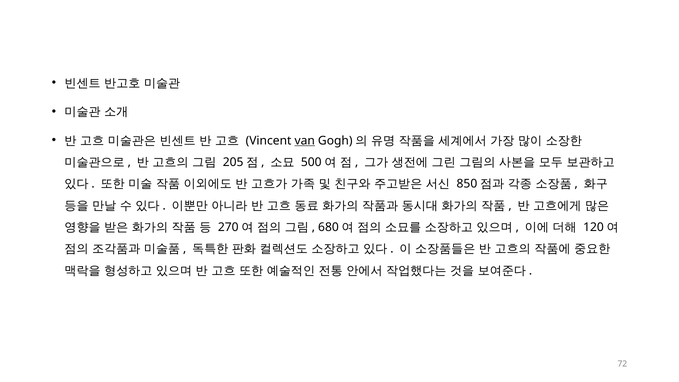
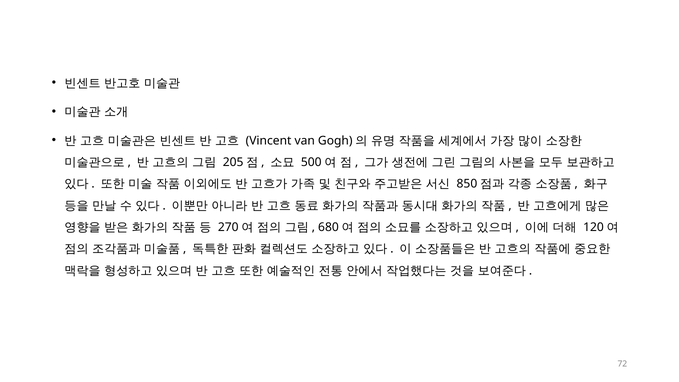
van underline: present -> none (305, 141)
